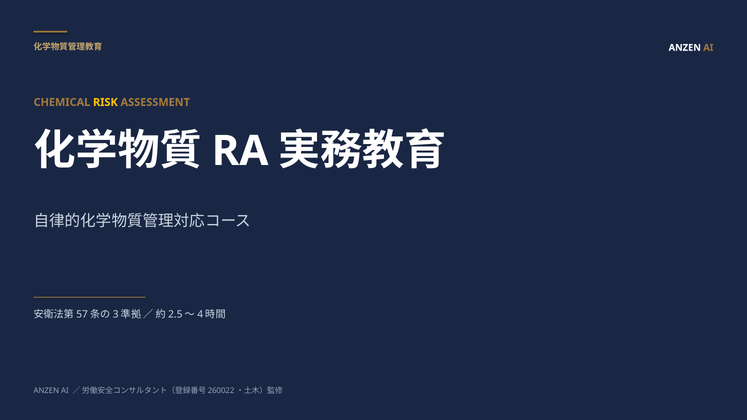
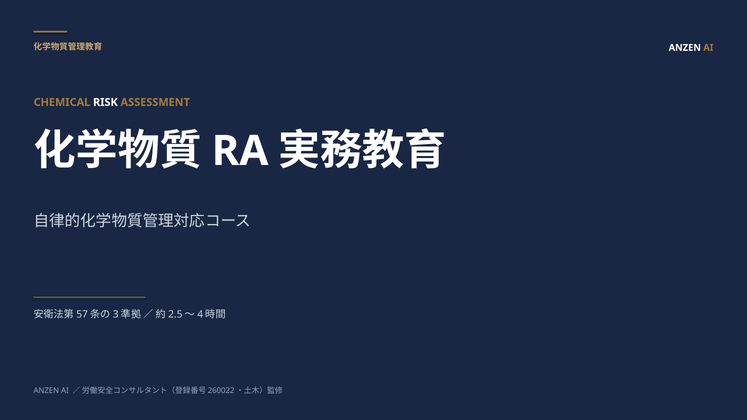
RISK colour: yellow -> white (105, 102)
